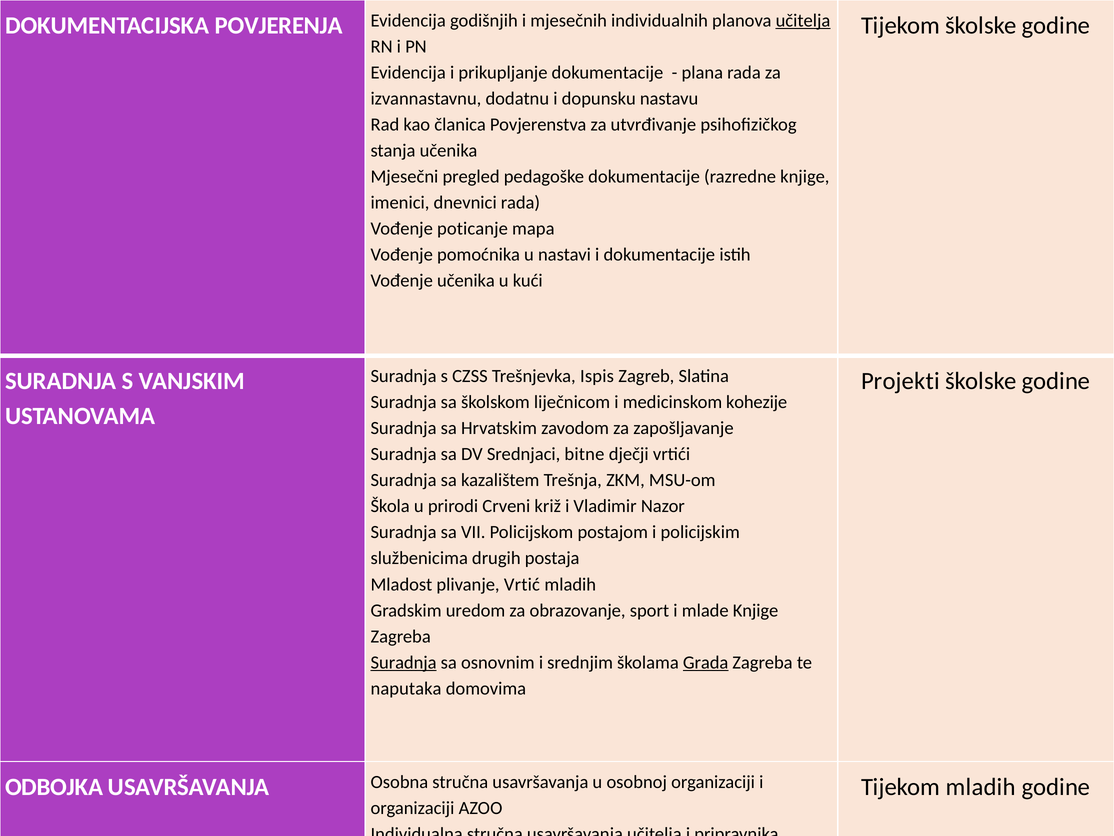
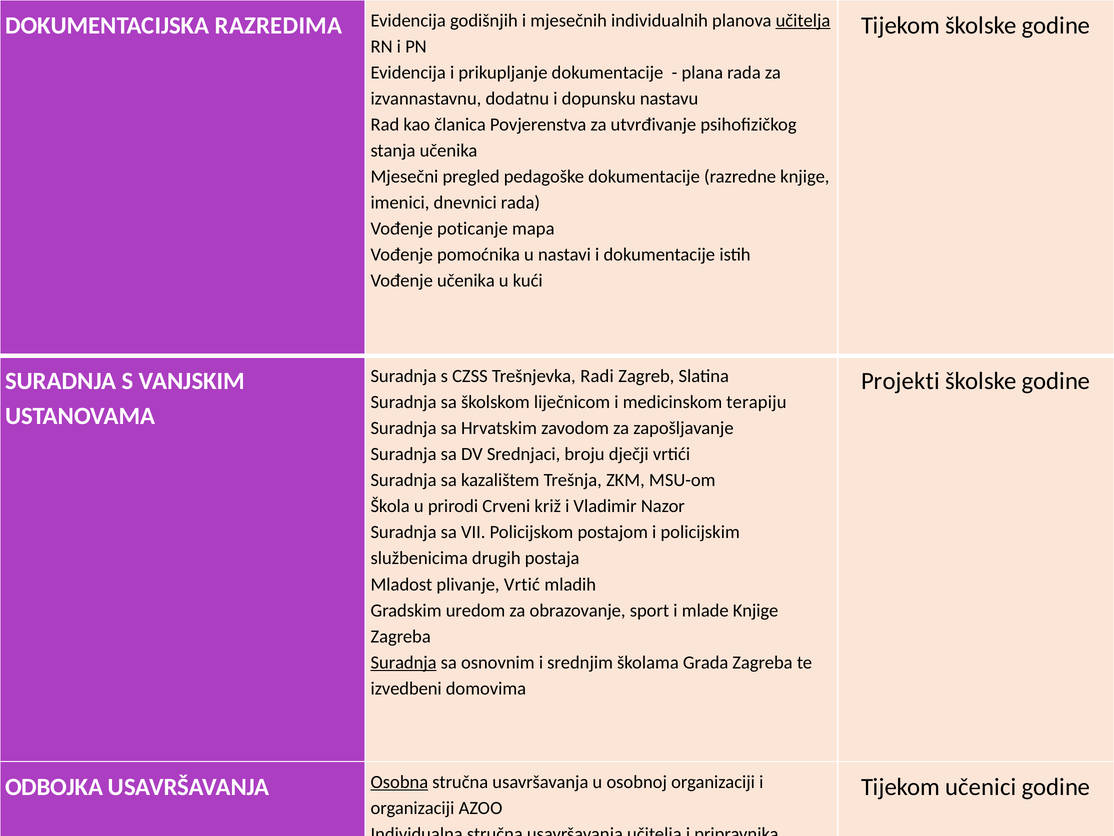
POVJERENJA: POVJERENJA -> RAZREDIMA (279, 26)
Ispis: Ispis -> Radi (597, 376)
kohezije: kohezije -> terapiju (756, 402)
bitne: bitne -> broju (585, 454)
Grada underline: present -> none (706, 662)
naputaka: naputaka -> izvedbeni (406, 688)
Osobna underline: none -> present (399, 782)
Tijekom mladih: mladih -> učenici (981, 787)
